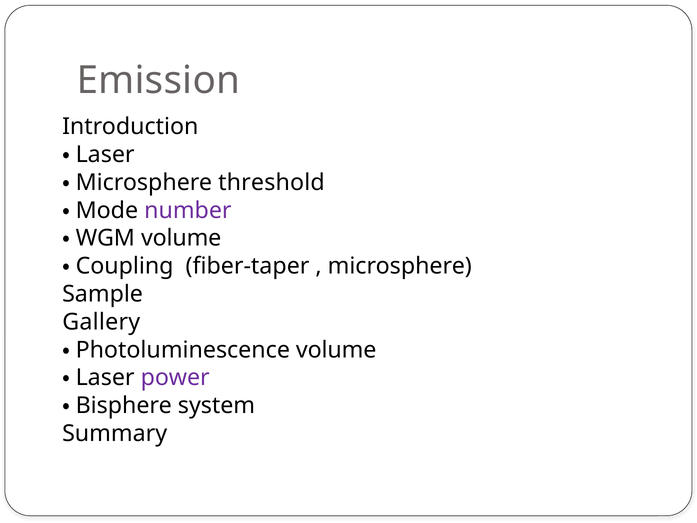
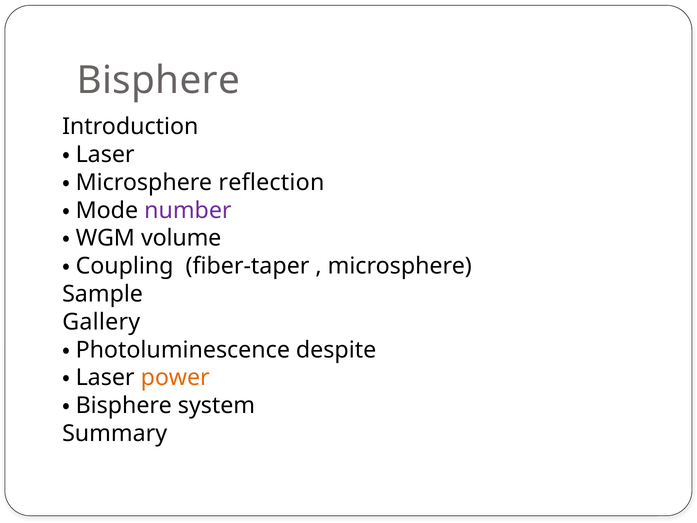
Emission: Emission -> Bisphere (158, 81)
threshold: threshold -> reflection (271, 182)
volume: volume -> despite (336, 350)
power colour: purple -> orange (175, 378)
